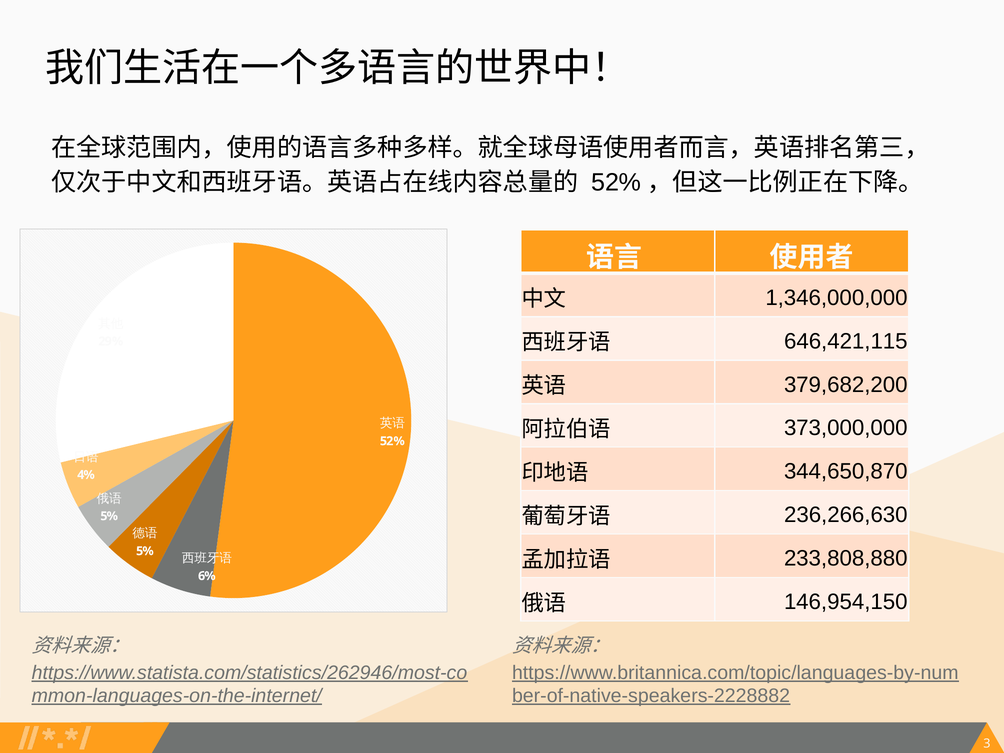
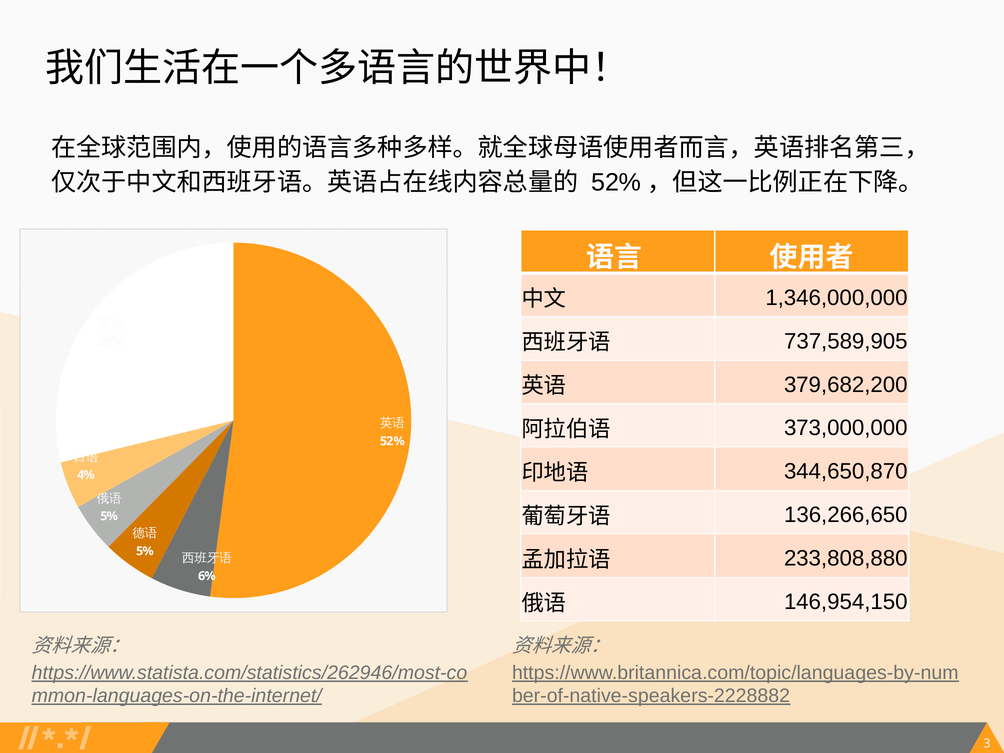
646,421,115: 646,421,115 -> 737,589,905 (846, 341)
236,266,630: 236,266,630 -> 136,266,650 (846, 515)
